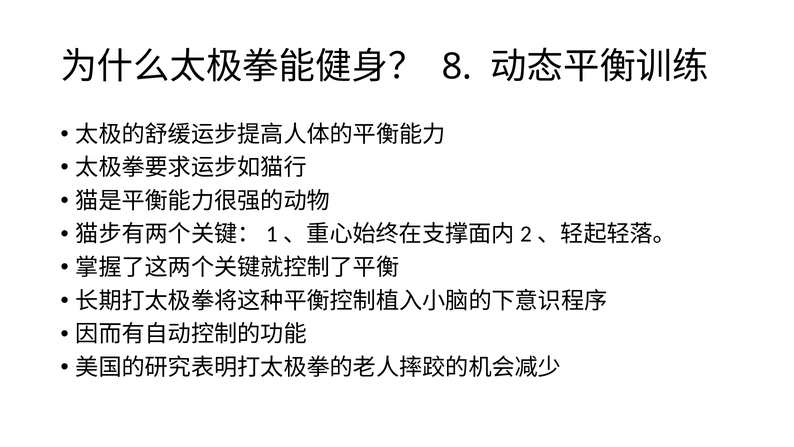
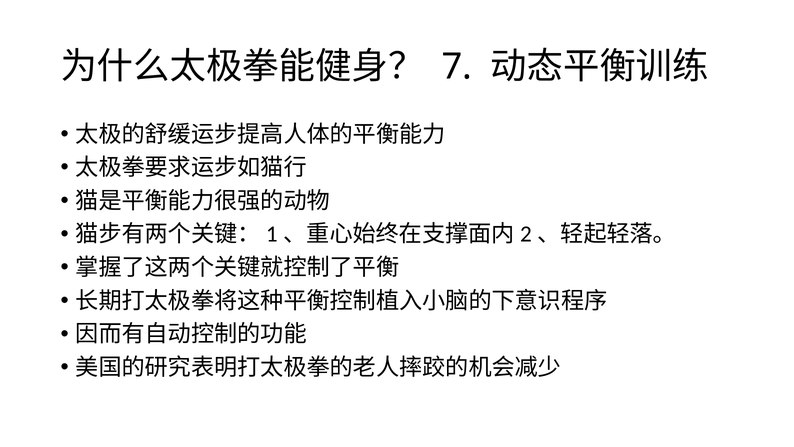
8: 8 -> 7 (457, 67)
